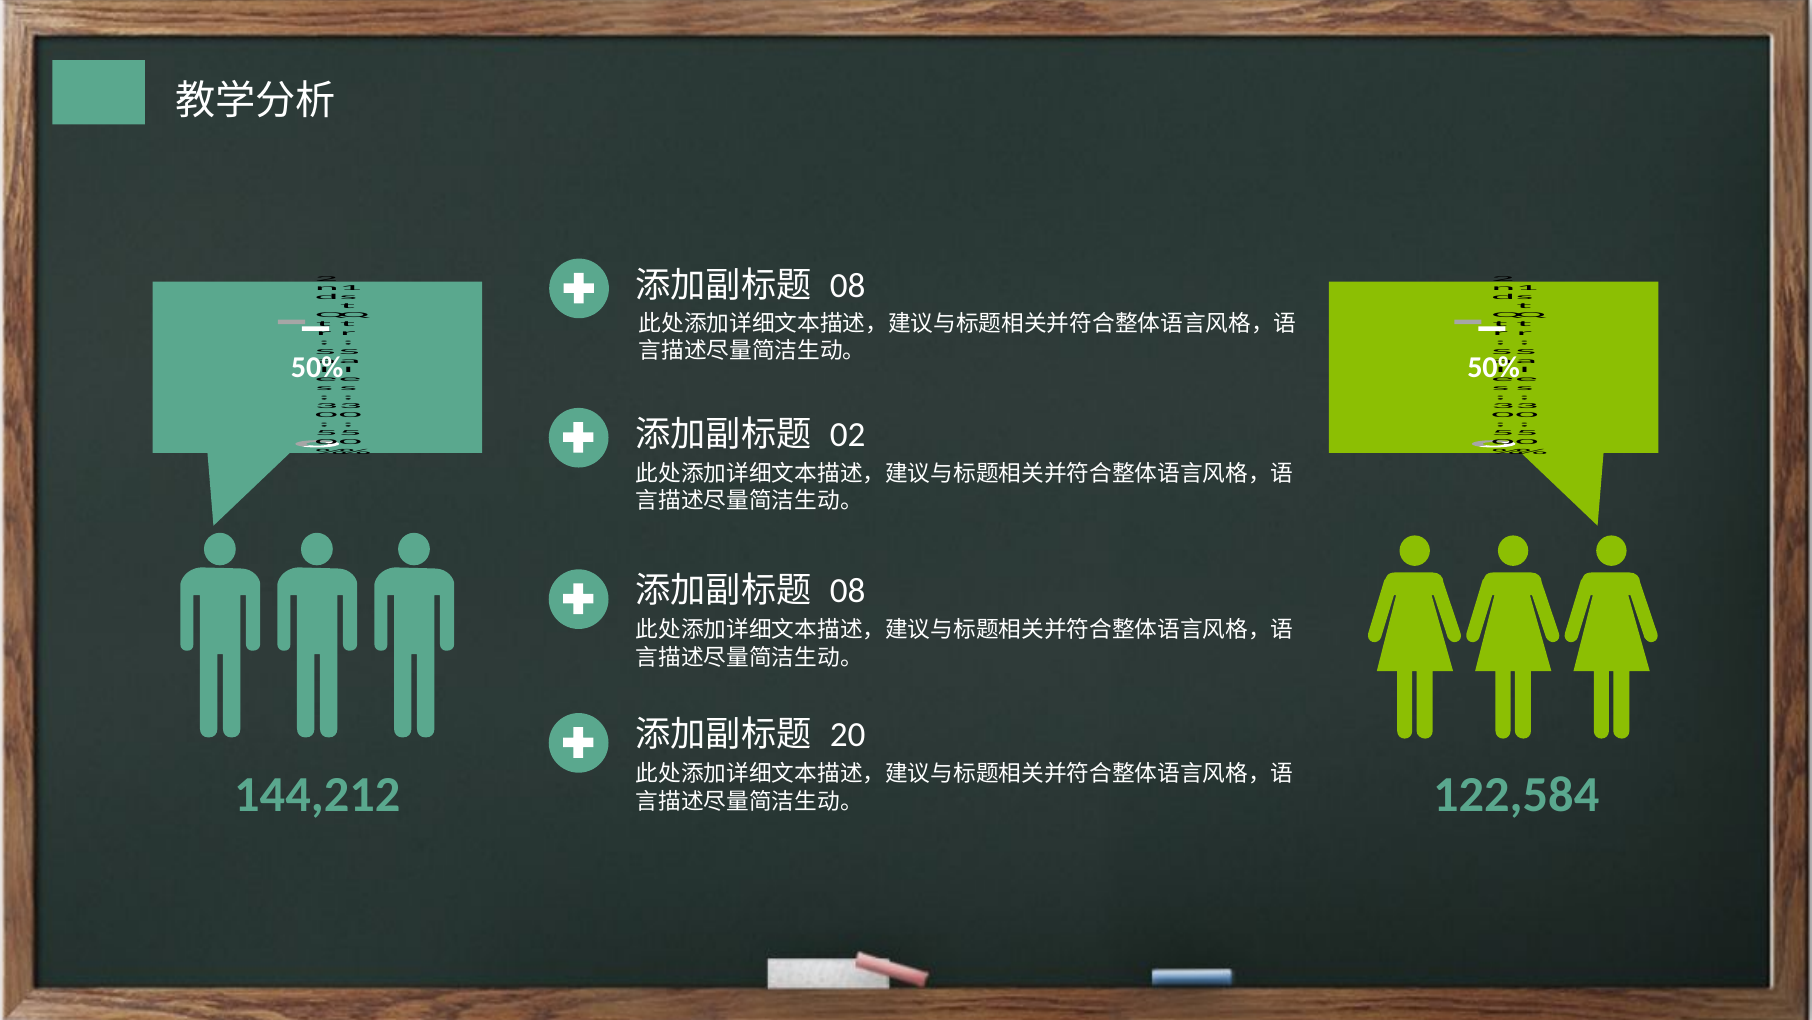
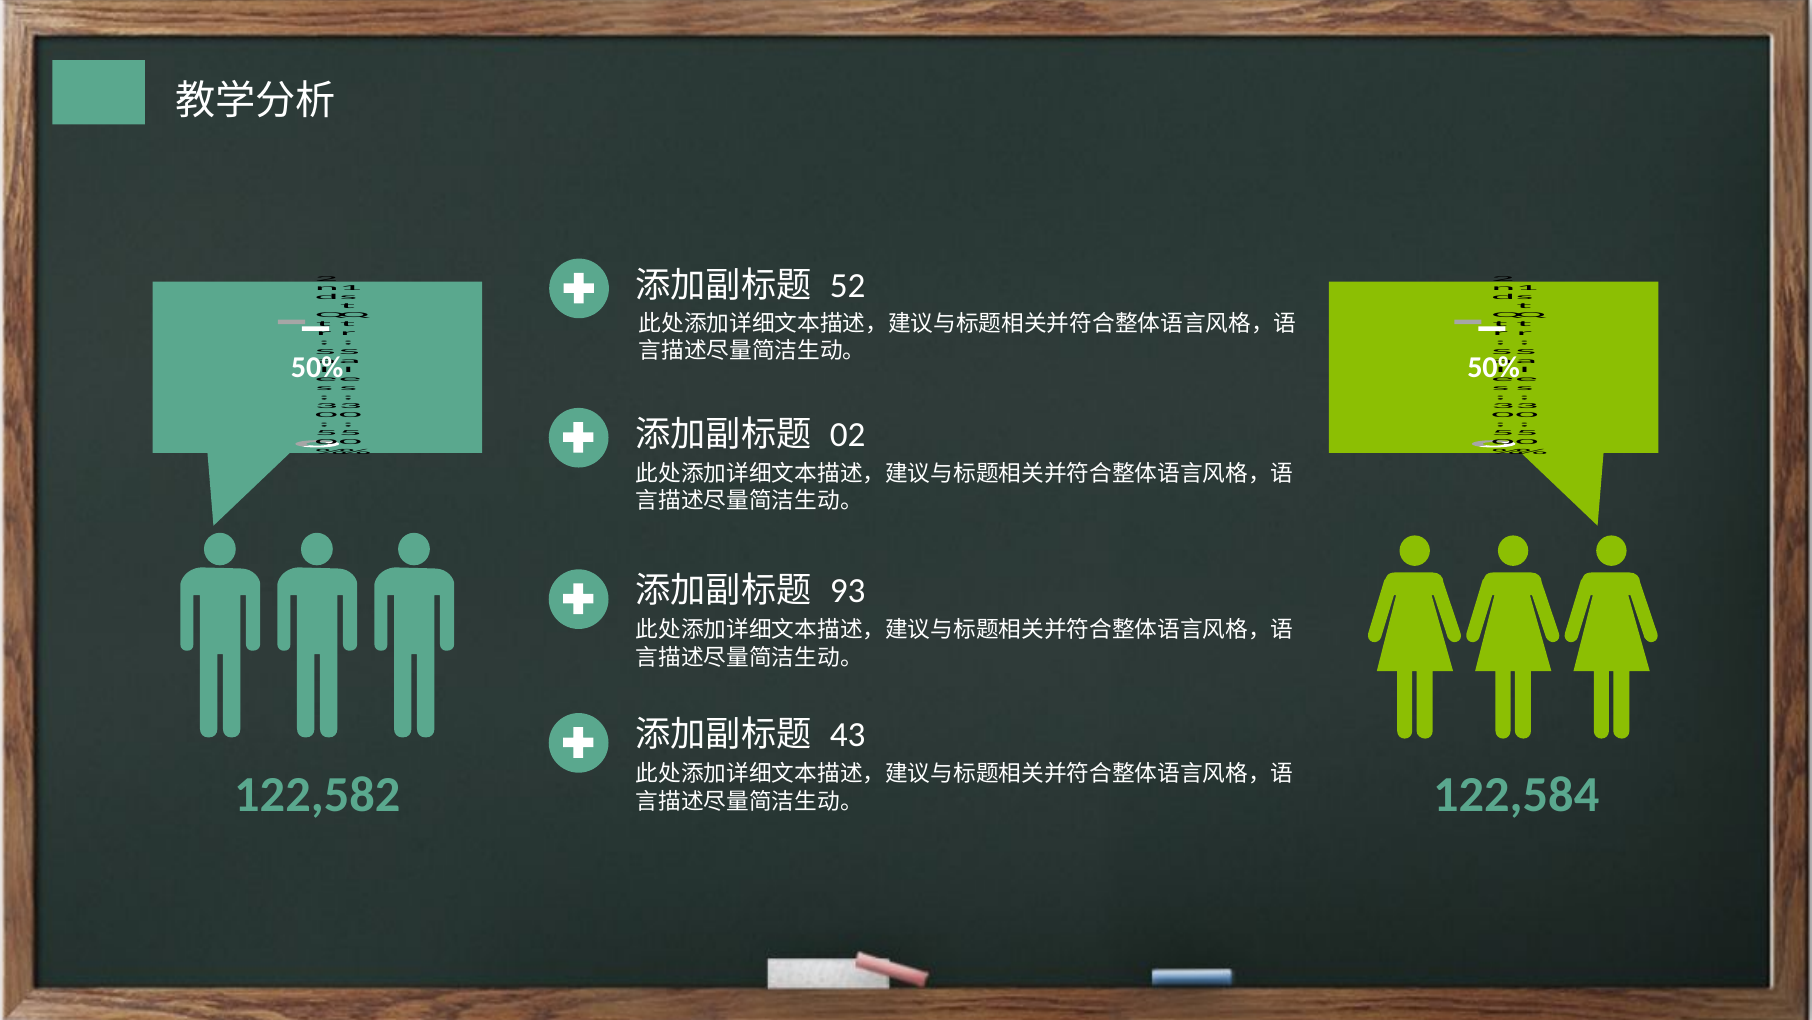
08: 08 -> 52 (848, 285)
08: 08 -> 93 (848, 591)
20: 20 -> 43 (848, 735)
144,212: 144,212 -> 122,582 (317, 795)
